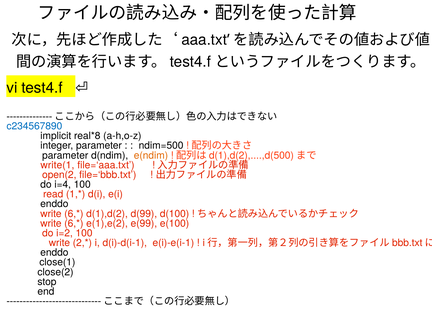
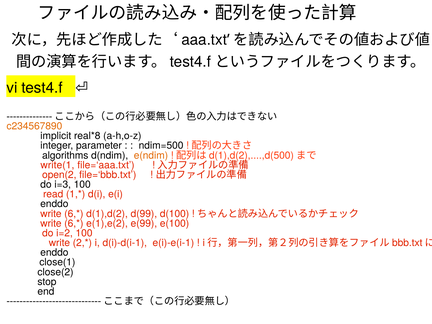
c234567890 colour: blue -> orange (34, 126)
parameter: parameter -> algorithms (65, 155)
i=4: i=4 -> i=3 (63, 185)
